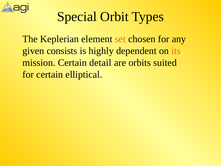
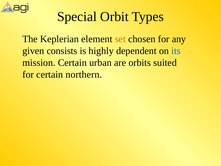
its colour: orange -> blue (176, 51)
detail: detail -> urban (100, 63)
elliptical: elliptical -> northern (84, 74)
